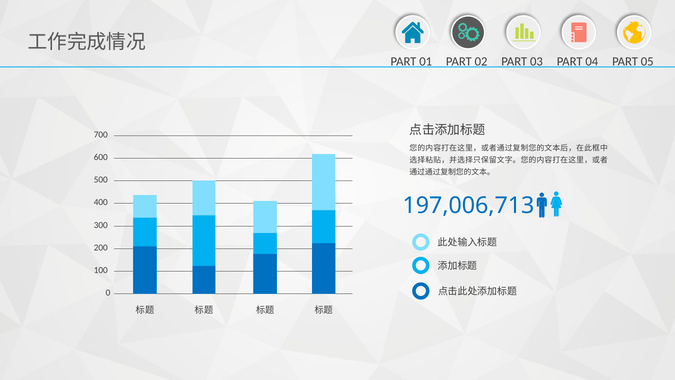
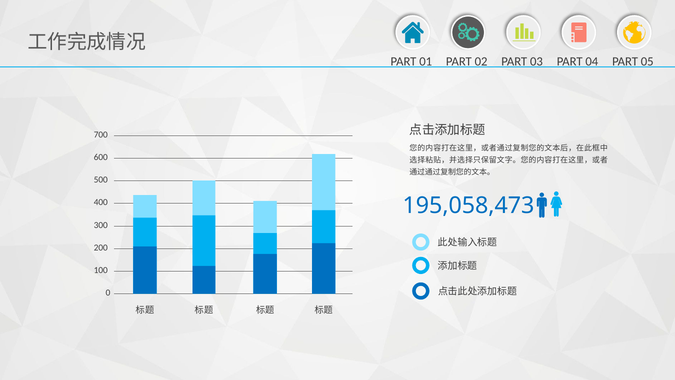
197,006,713: 197,006,713 -> 195,058,473 (468, 206)
